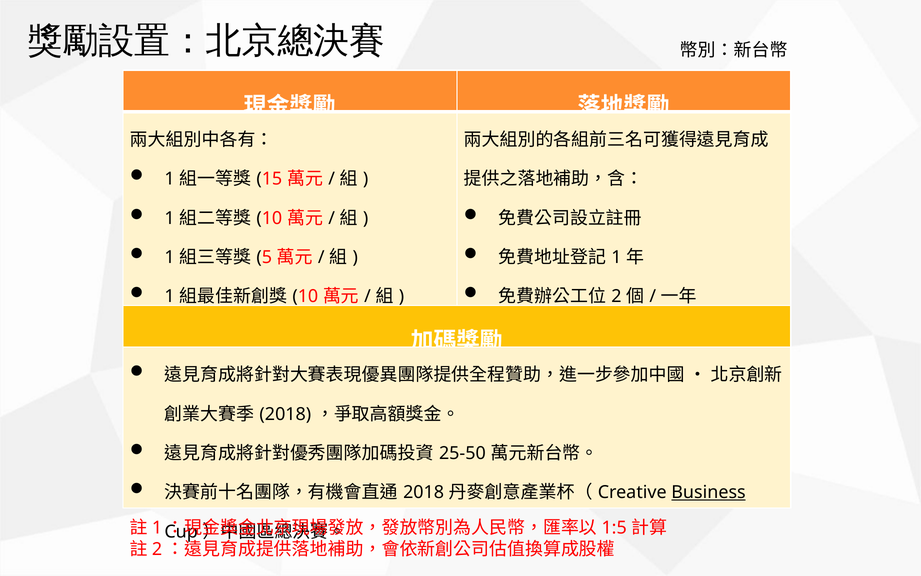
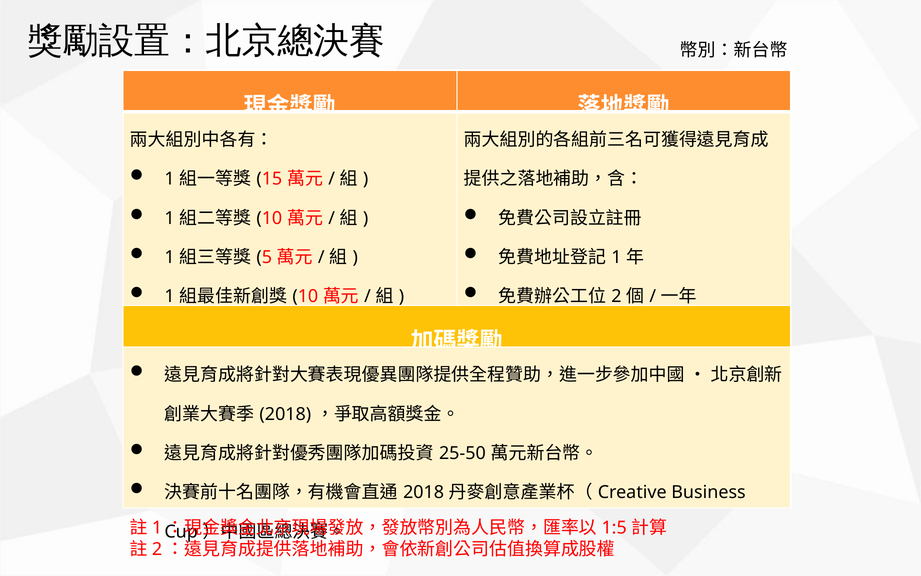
Business underline: present -> none (709, 492)
